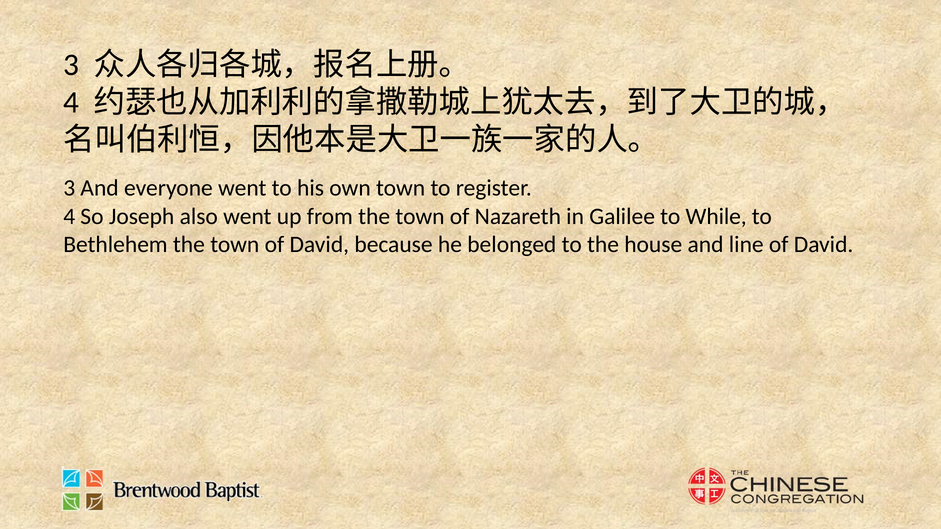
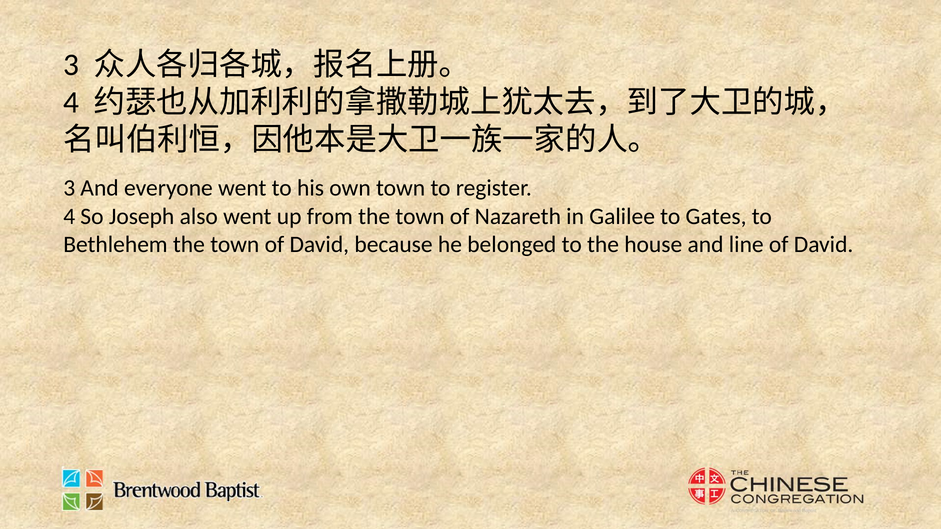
While: While -> Gates (716, 216)
